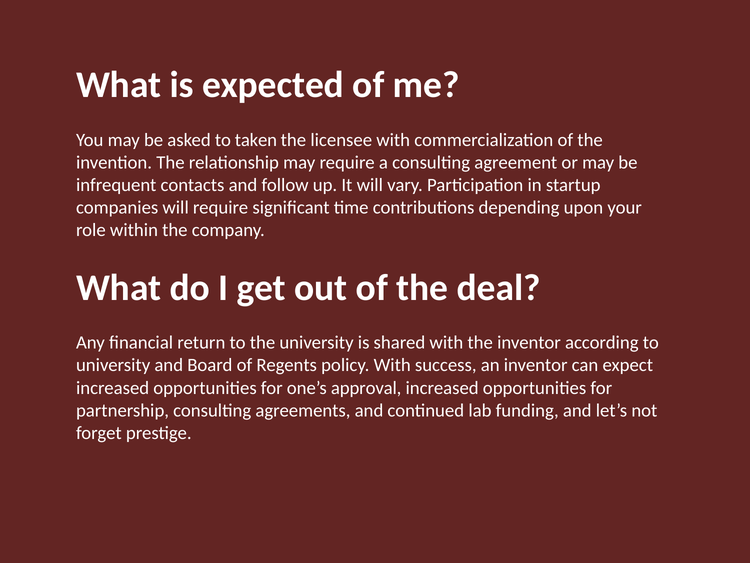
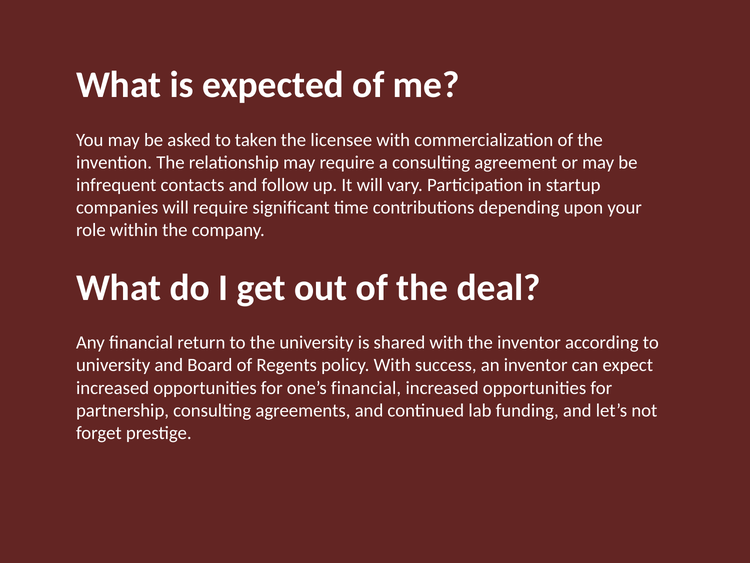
one’s approval: approval -> financial (366, 387)
